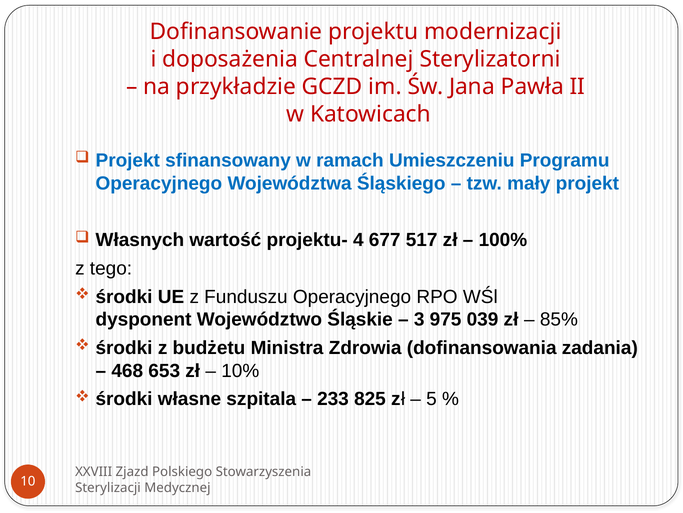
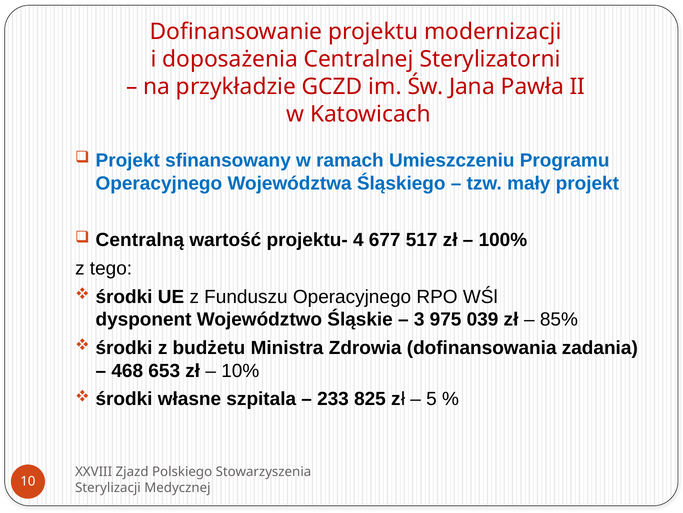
Własnych: Własnych -> Centralną (140, 240)
